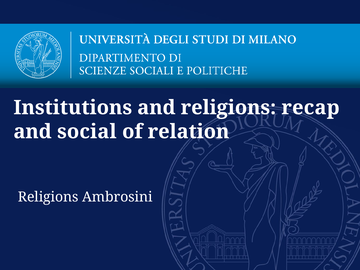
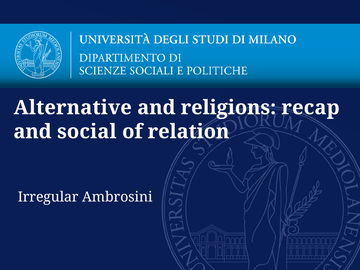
Institutions: Institutions -> Alternative (73, 108)
Religions: Religions -> Irregular (48, 197)
